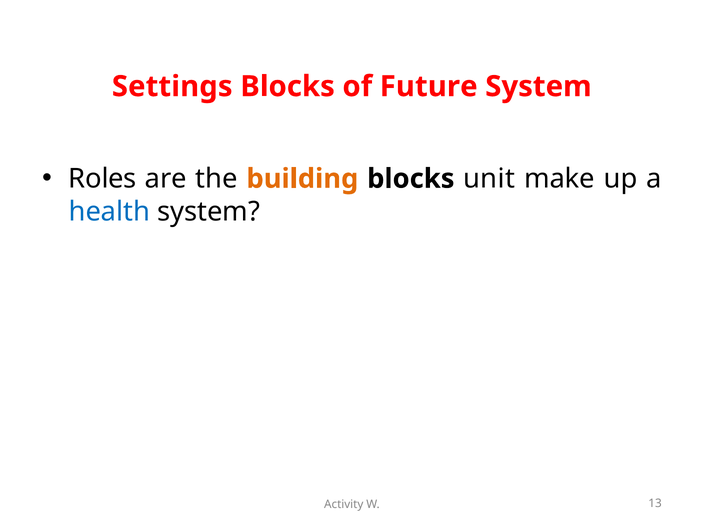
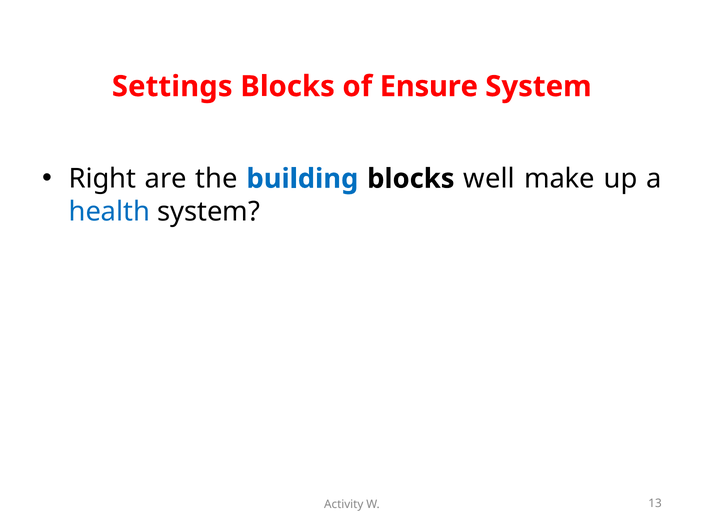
Future: Future -> Ensure (429, 86)
Roles: Roles -> Right (102, 179)
building colour: orange -> blue (302, 179)
unit: unit -> well (489, 179)
